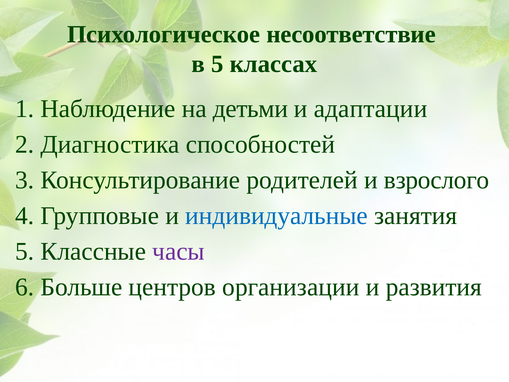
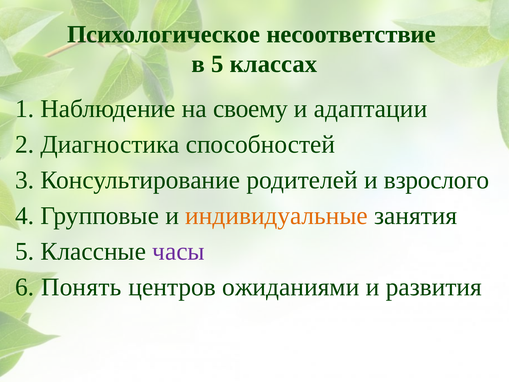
детьми: детьми -> своему (250, 109)
индивидуальные colour: blue -> orange (277, 216)
Больше: Больше -> Понять (81, 287)
организации: организации -> ожиданиями (291, 287)
